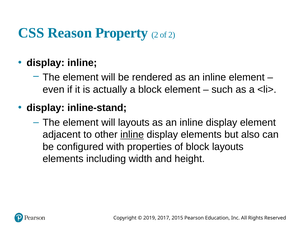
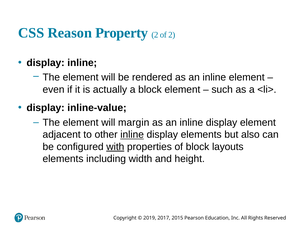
inline-stand: inline-stand -> inline-value (97, 108)
will layouts: layouts -> margin (134, 122)
with underline: none -> present (115, 146)
